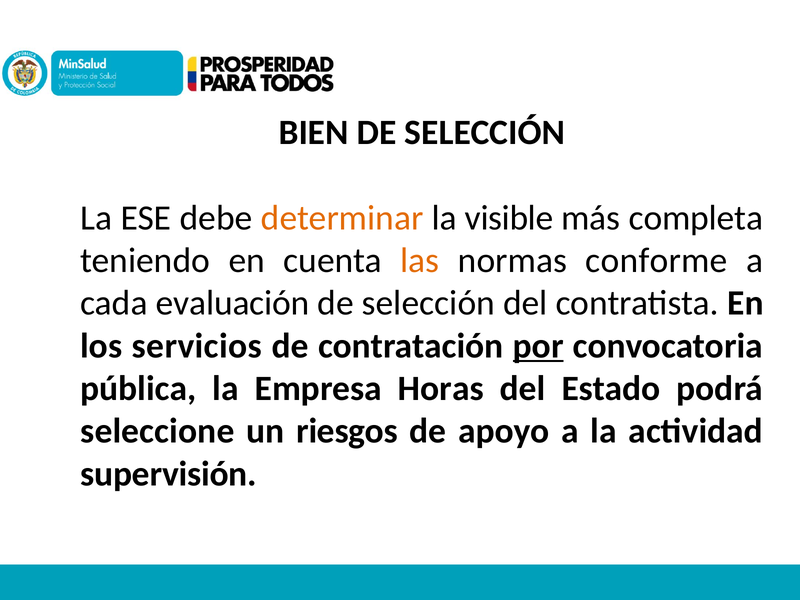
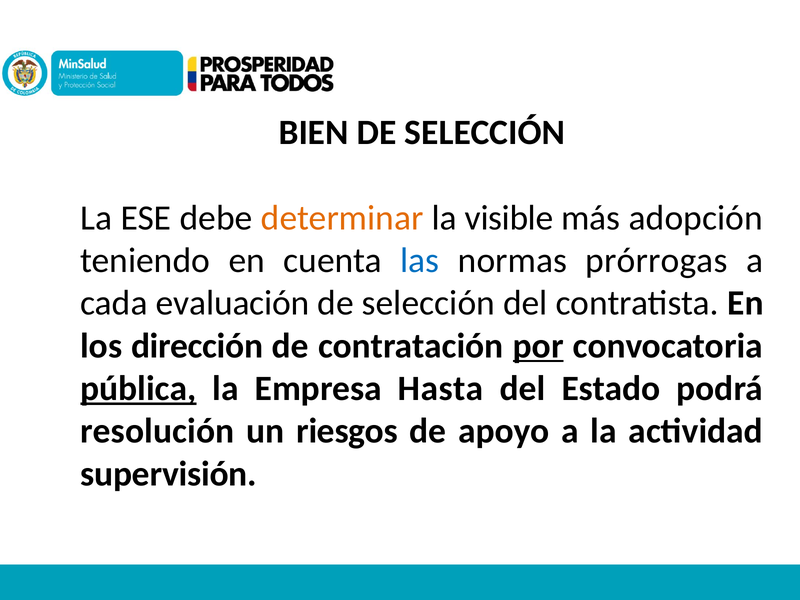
completa: completa -> adopción (696, 218)
las colour: orange -> blue (420, 260)
conforme: conforme -> prórrogas (657, 260)
servicios: servicios -> dirección (197, 346)
pública underline: none -> present (138, 389)
Horas: Horas -> Hasta (441, 389)
seleccione: seleccione -> resolución (157, 431)
